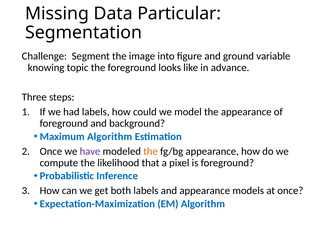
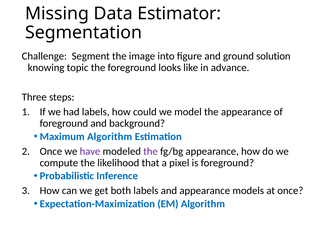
Particular: Particular -> Estimator (179, 13)
variable: variable -> solution (273, 56)
the colour: orange -> purple (151, 152)
